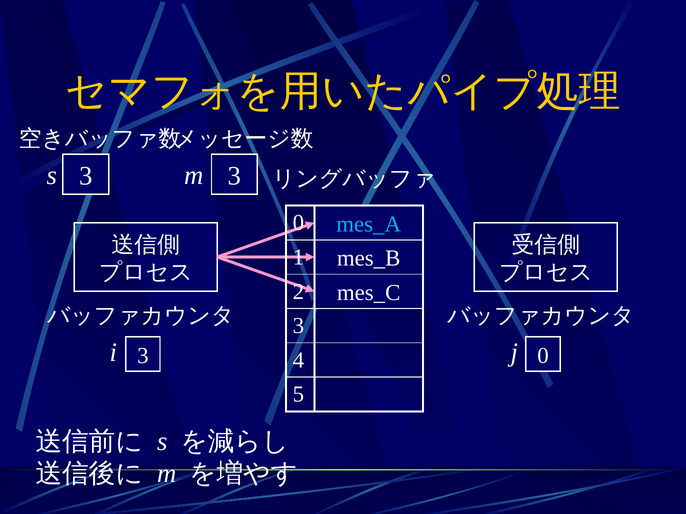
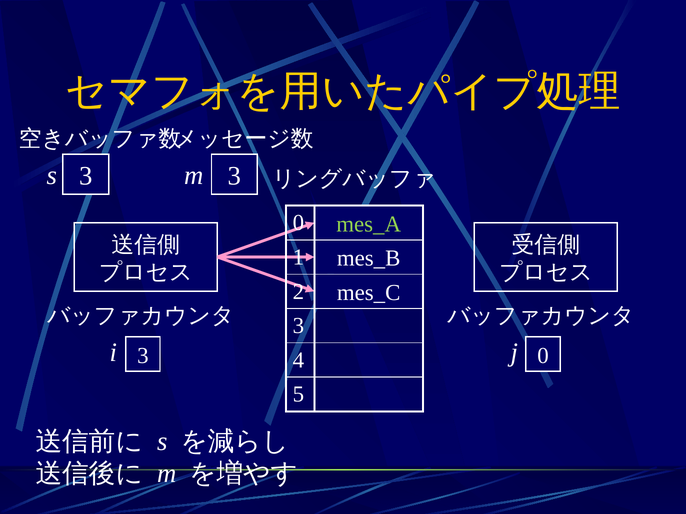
mes_A colour: light blue -> light green (369, 224)
